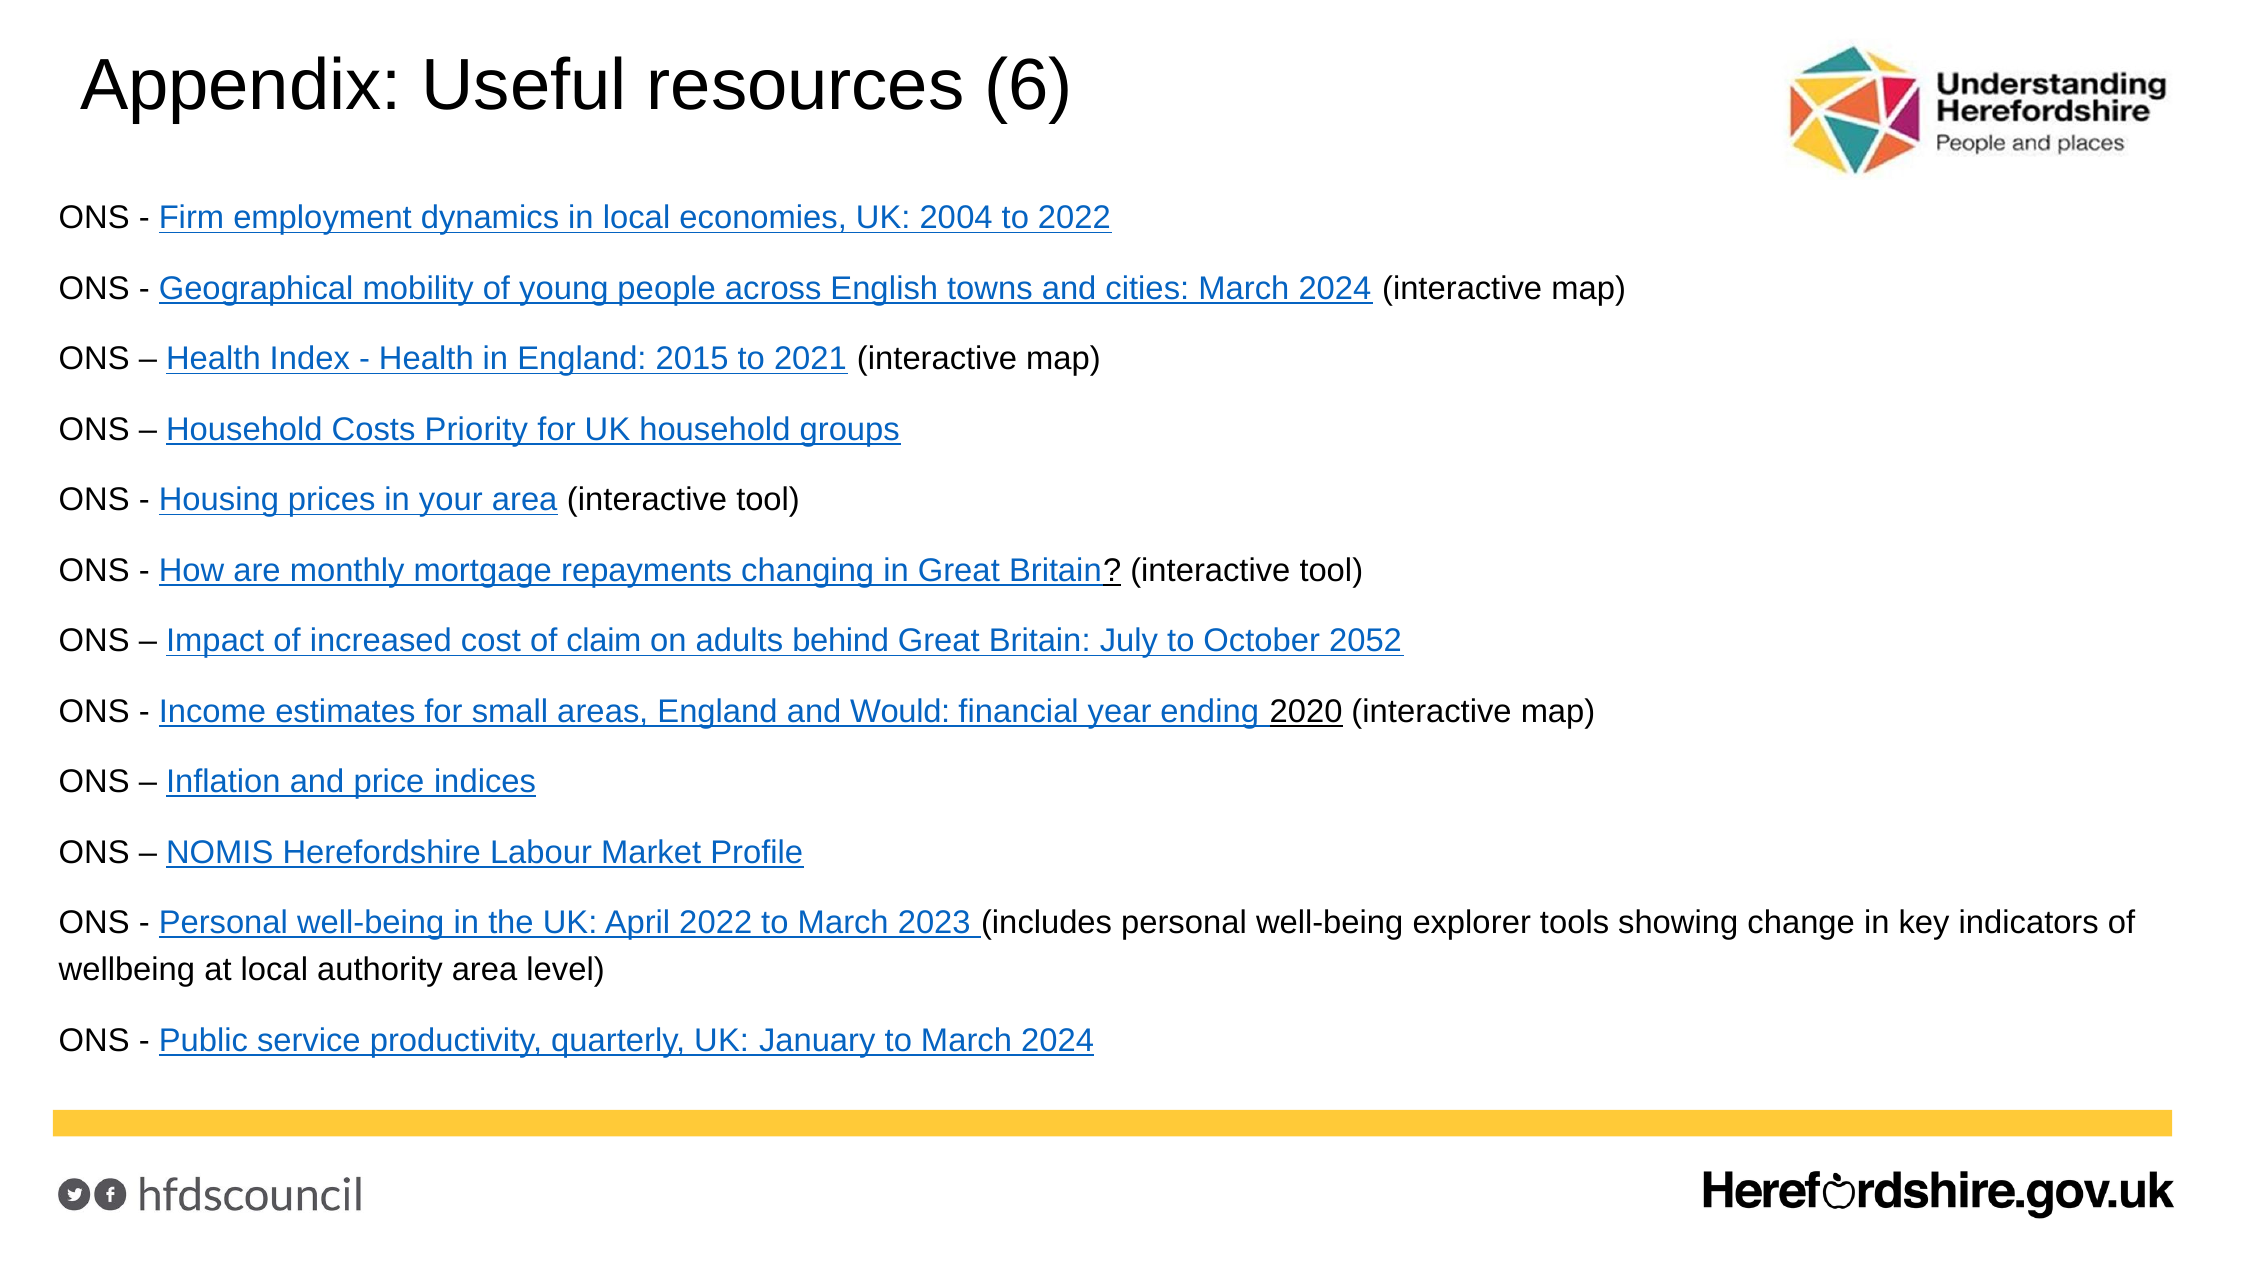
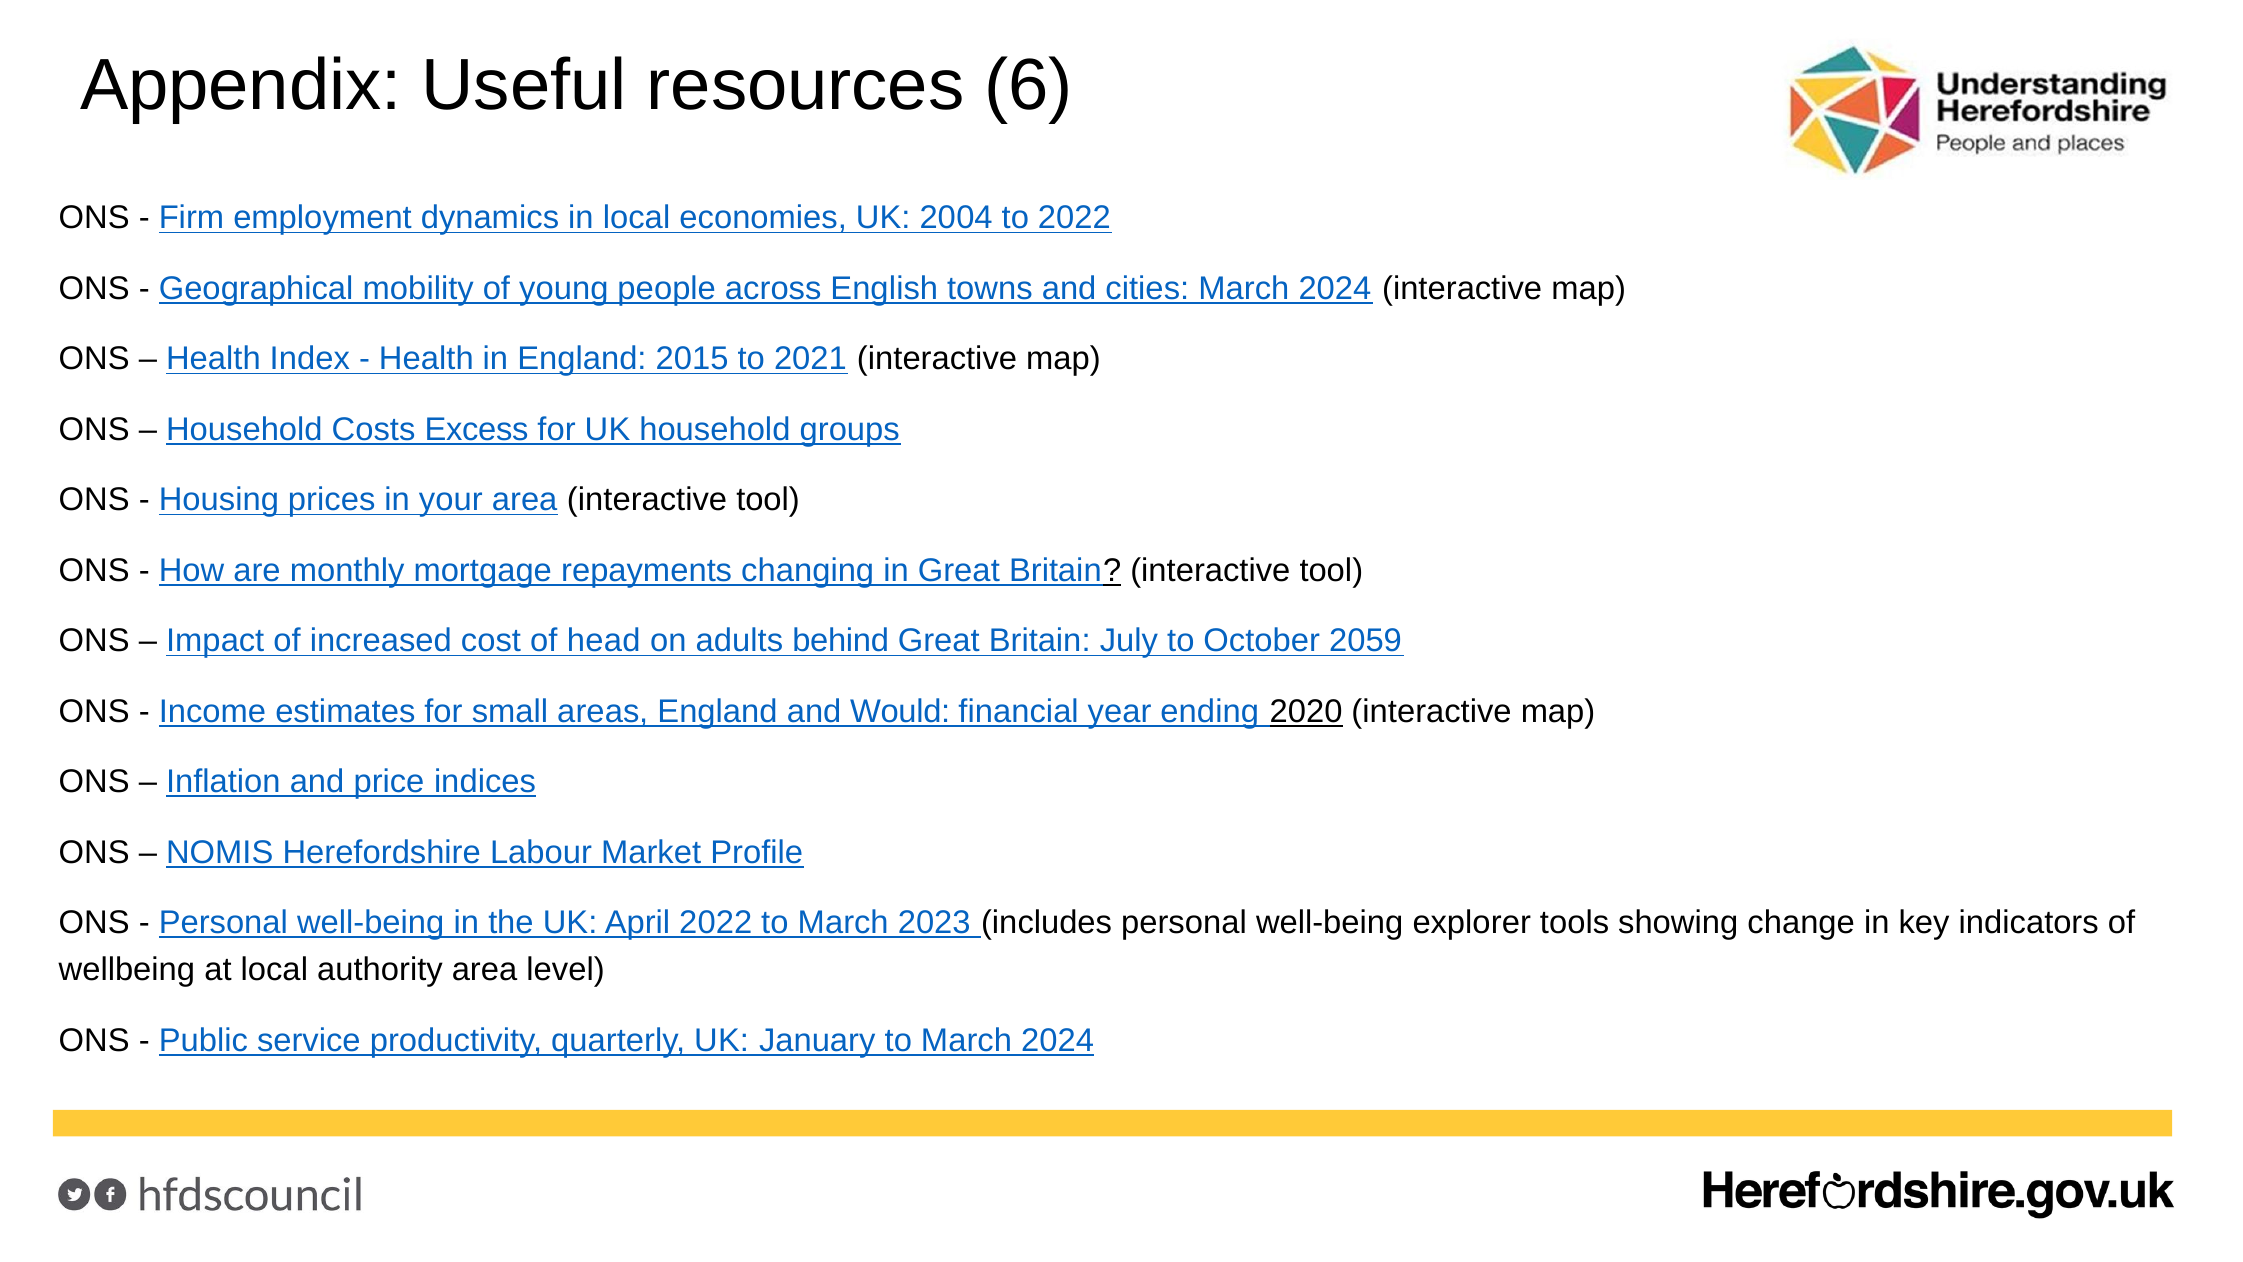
Priority: Priority -> Excess (477, 429)
claim: claim -> head (604, 641)
2052: 2052 -> 2059 (1366, 641)
